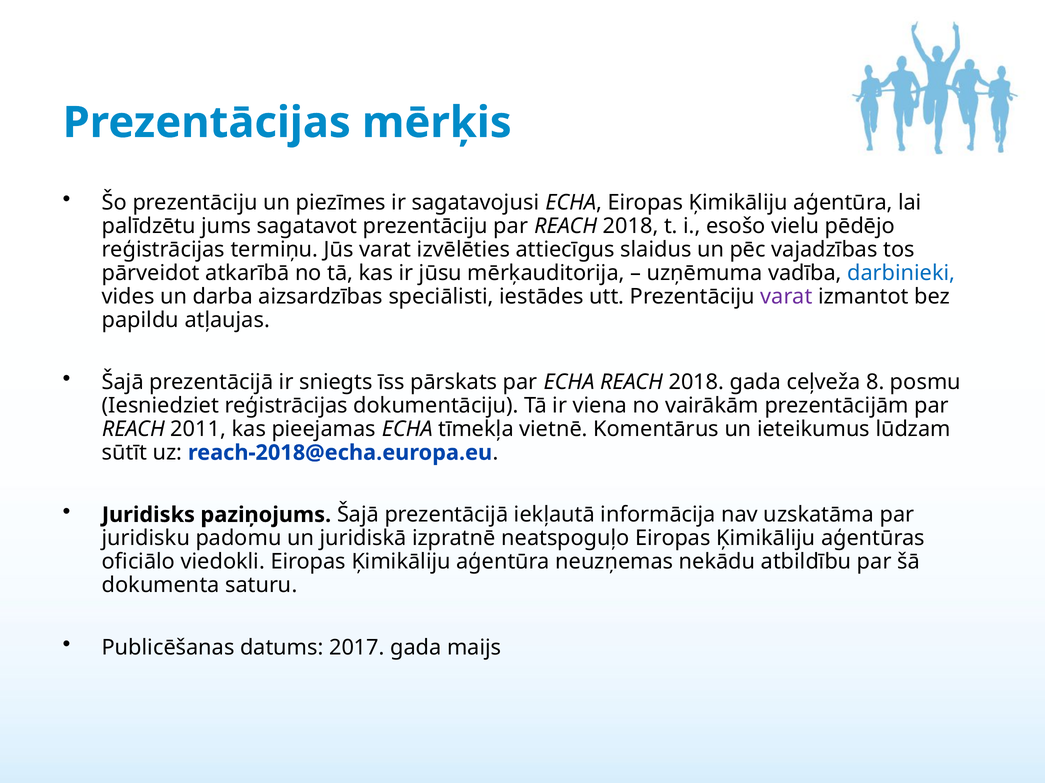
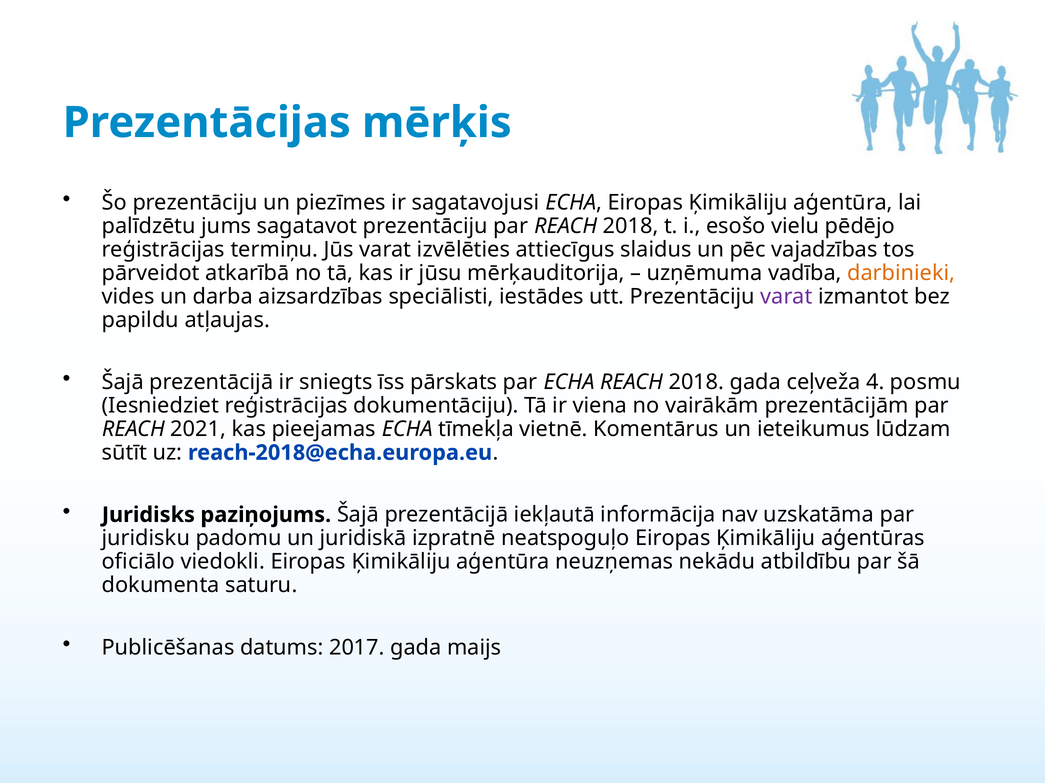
darbinieki colour: blue -> orange (901, 273)
8: 8 -> 4 (875, 383)
2011: 2011 -> 2021 (198, 430)
